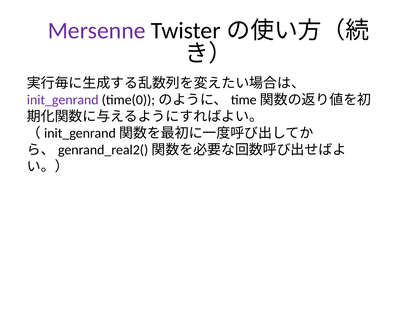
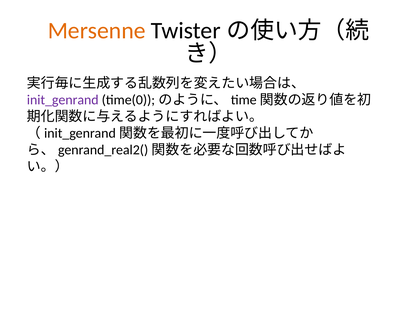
Mersenne colour: purple -> orange (97, 31)
